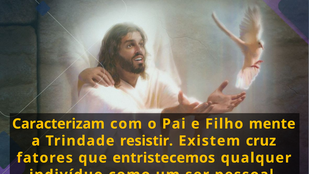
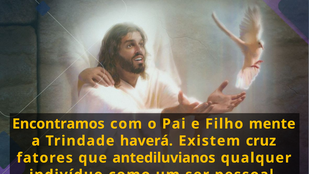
Caracterizam: Caracterizam -> Encontramos (58, 124)
resistir: resistir -> haverá (146, 141)
entristecemos: entristecemos -> antediluvianos (164, 158)
